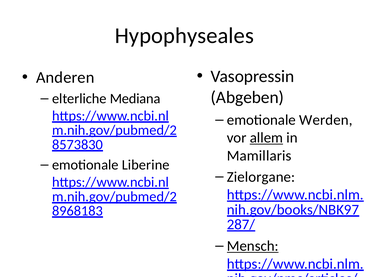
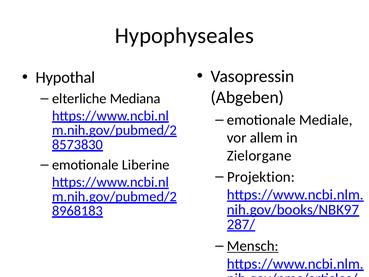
Anderen: Anderen -> Hypothal (65, 77)
Werden: Werden -> Mediale (326, 120)
allem underline: present -> none (266, 138)
Mamillaris: Mamillaris -> Zielorgane (259, 155)
Zielorgane: Zielorgane -> Projektion (261, 177)
